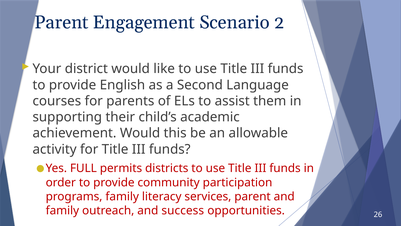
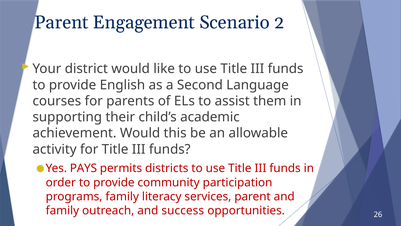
FULL: FULL -> PAYS (83, 168)
